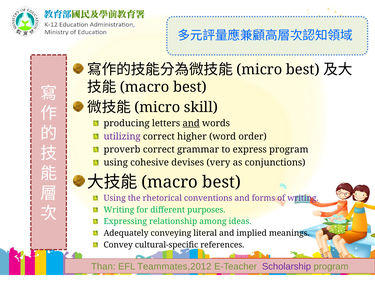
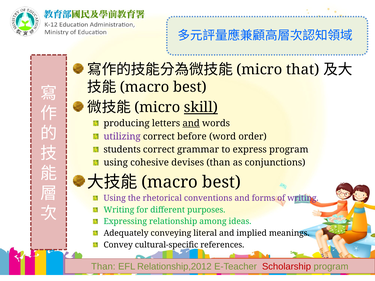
best: best -> that (303, 70)
skill underline: none -> present (201, 108)
higher: higher -> before (192, 137)
proverb: proverb -> students (122, 150)
devises very: very -> than (218, 163)
Teammates,2012: Teammates,2012 -> Relationship,2012 (174, 267)
Scholarship colour: purple -> red (287, 267)
